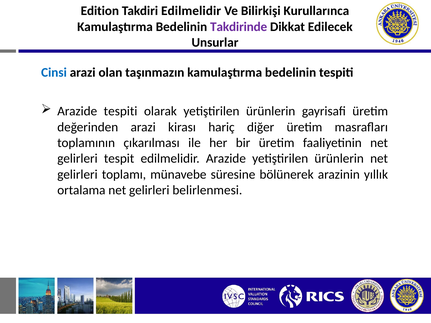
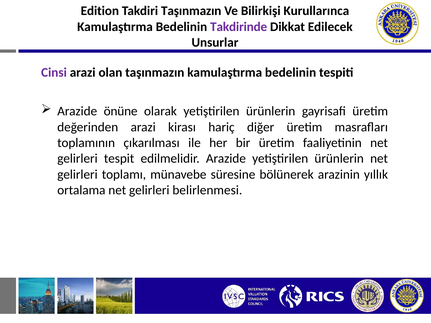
Takdiri Edilmelidir: Edilmelidir -> Taşınmazın (191, 11)
Cinsi colour: blue -> purple (54, 73)
Arazide tespiti: tespiti -> önüne (121, 111)
